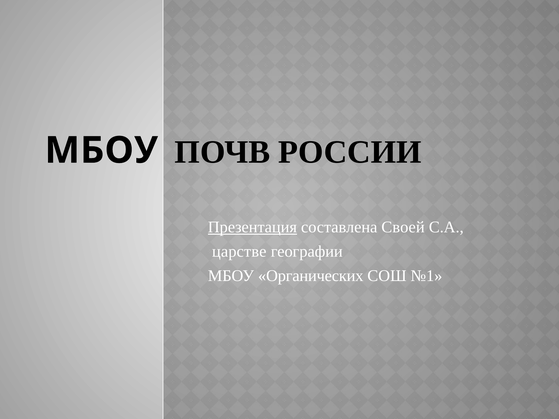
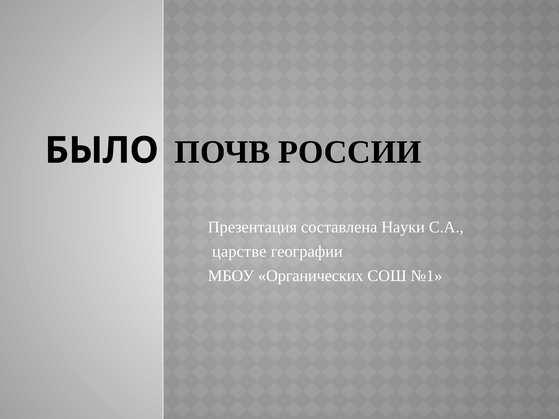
МБОУ: МБОУ -> БЫЛО (102, 151)
Презентация underline: present -> none (252, 227)
Своей: Своей -> Науки (403, 227)
